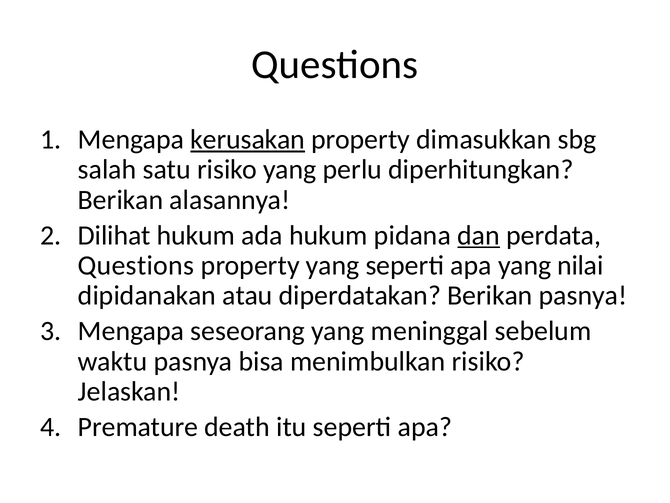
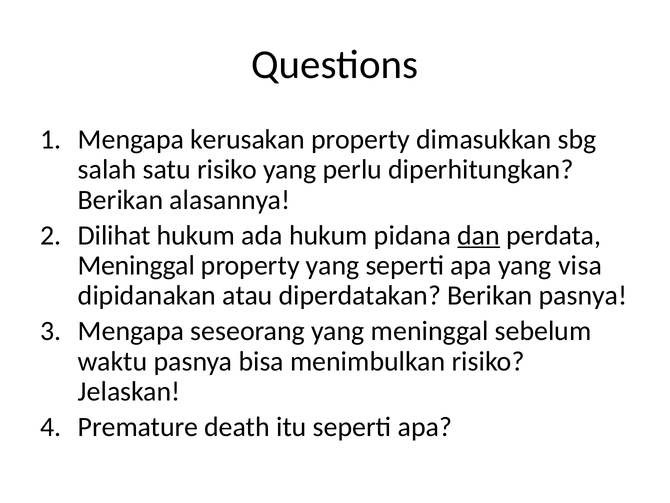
kerusakan underline: present -> none (248, 139)
Questions: Questions -> Meninggal (136, 265)
nilai: nilai -> visa (580, 265)
